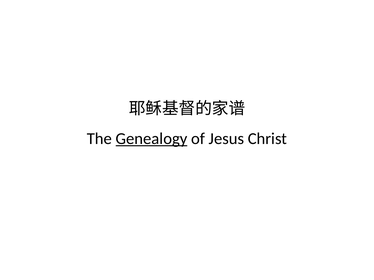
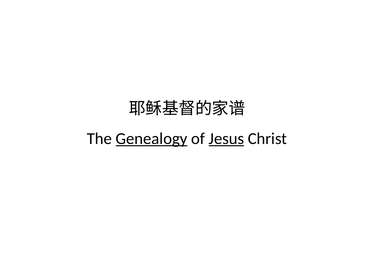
Jesus underline: none -> present (226, 139)
